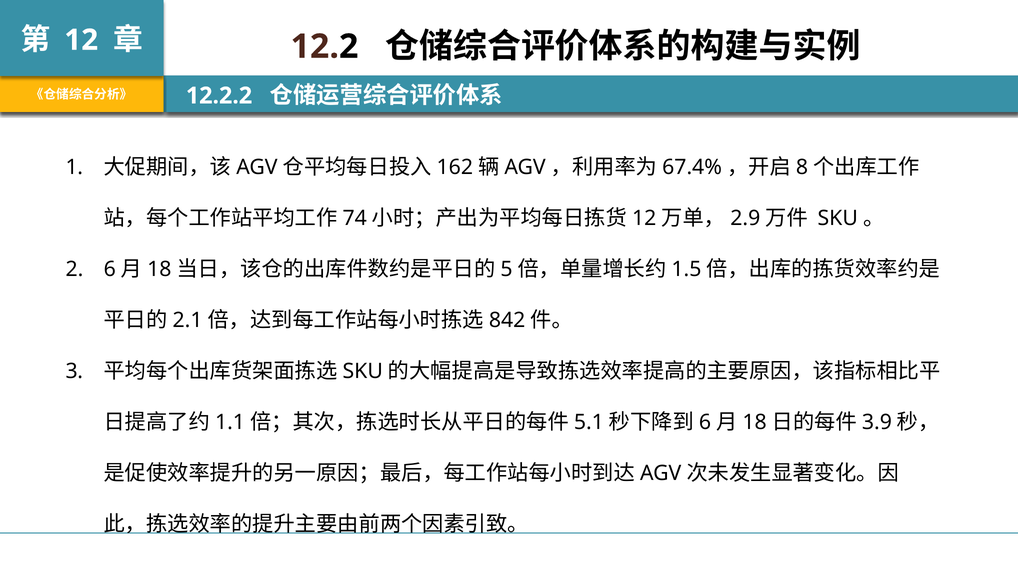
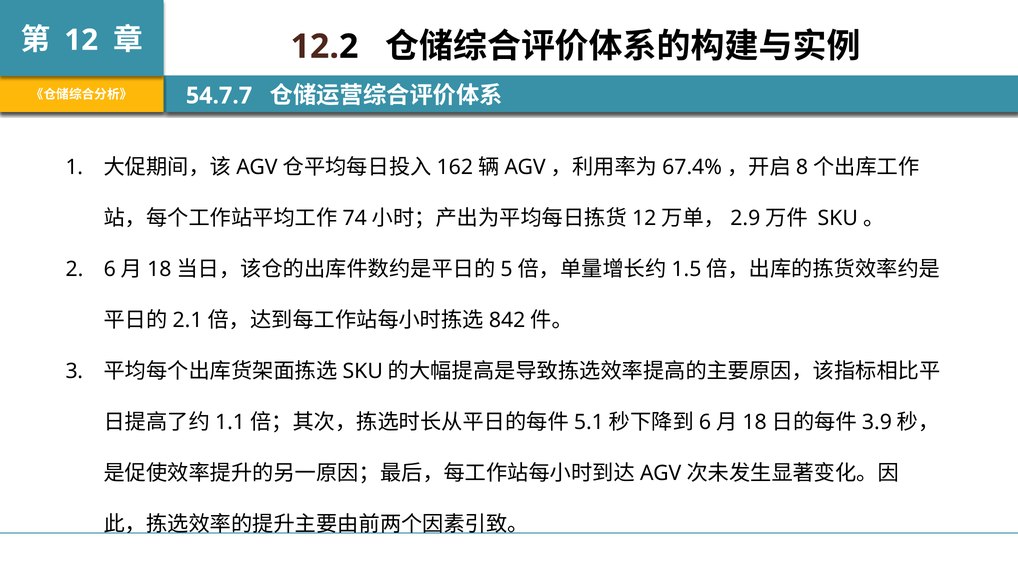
12.2.2: 12.2.2 -> 54.7.7 (219, 96)
